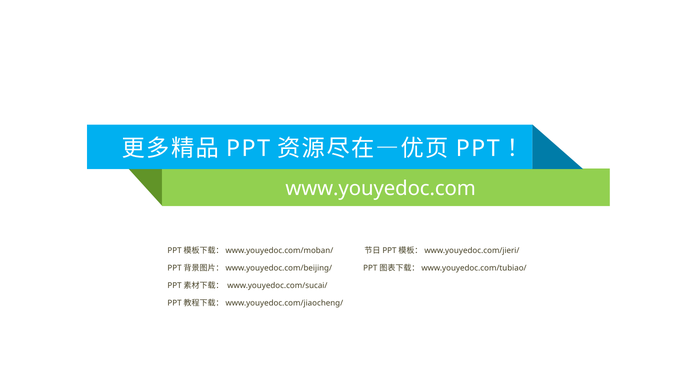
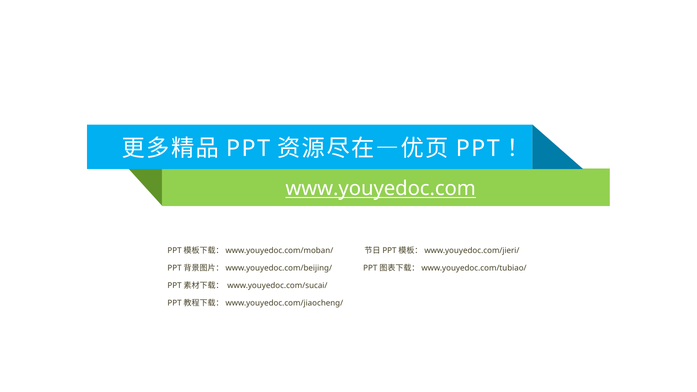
www.youyedoc.com underline: none -> present (381, 189)
